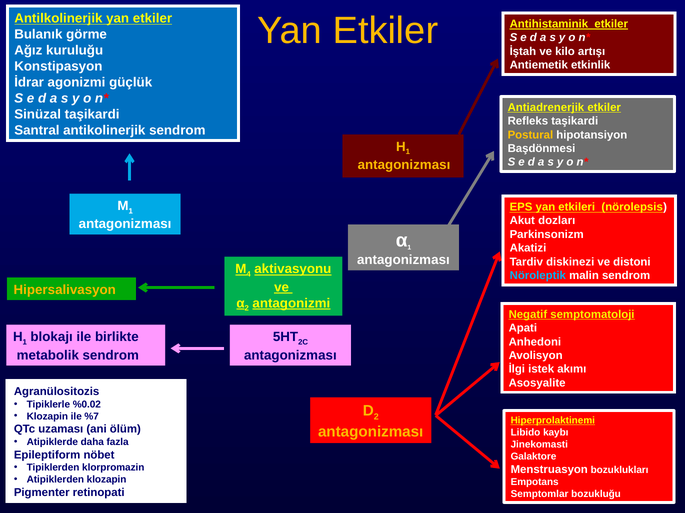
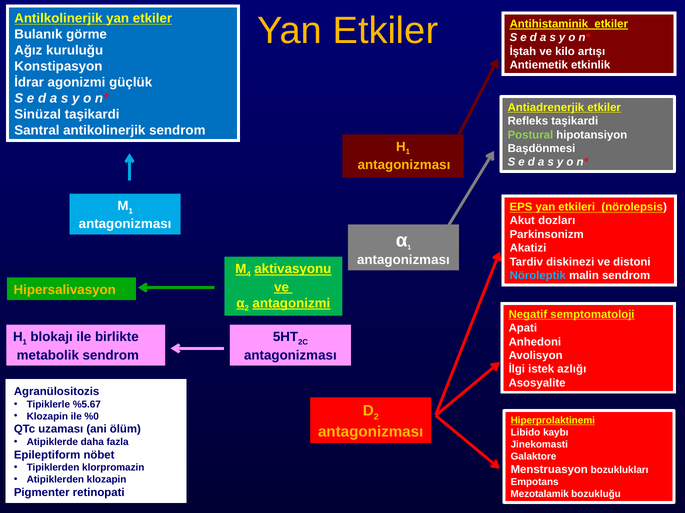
Postural colour: yellow -> light green (530, 135)
akımı: akımı -> azlığı (572, 370)
%0.02: %0.02 -> %5.67 (87, 405)
%7: %7 -> %0 (92, 417)
Semptomlar: Semptomlar -> Mezotalamik (540, 495)
